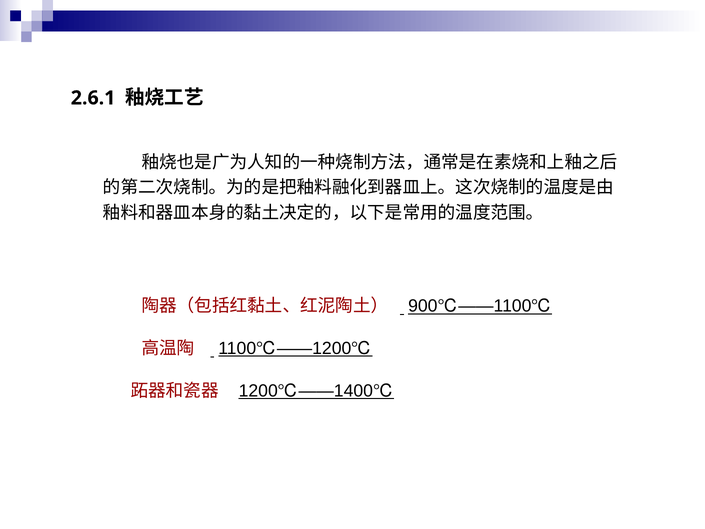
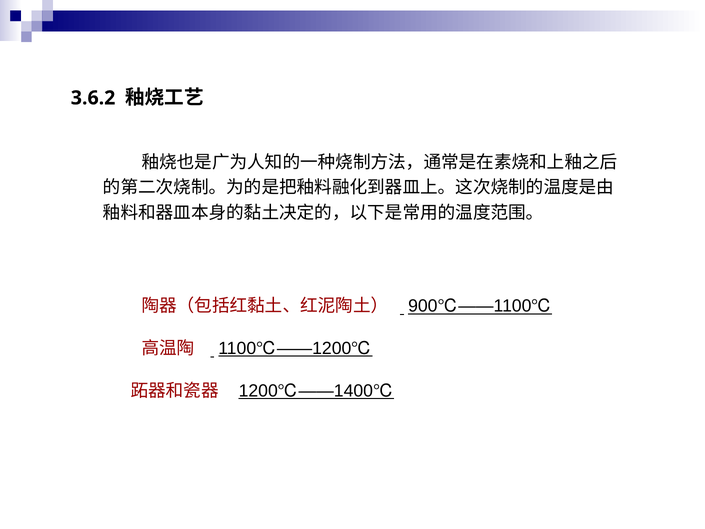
2.6.1: 2.6.1 -> 3.6.2 (93, 98)
